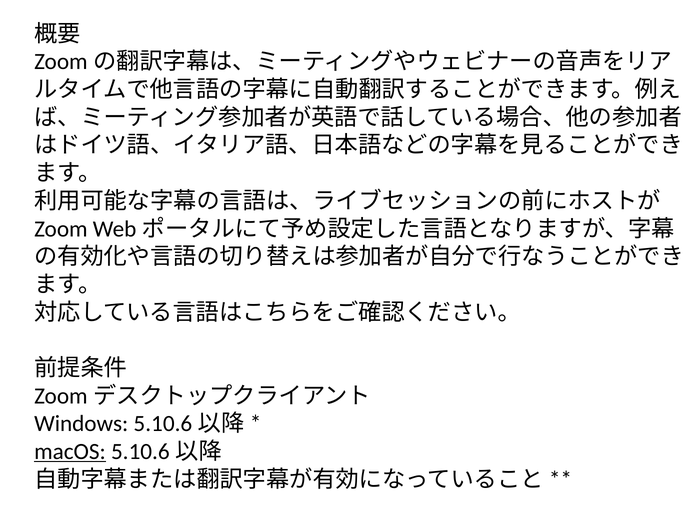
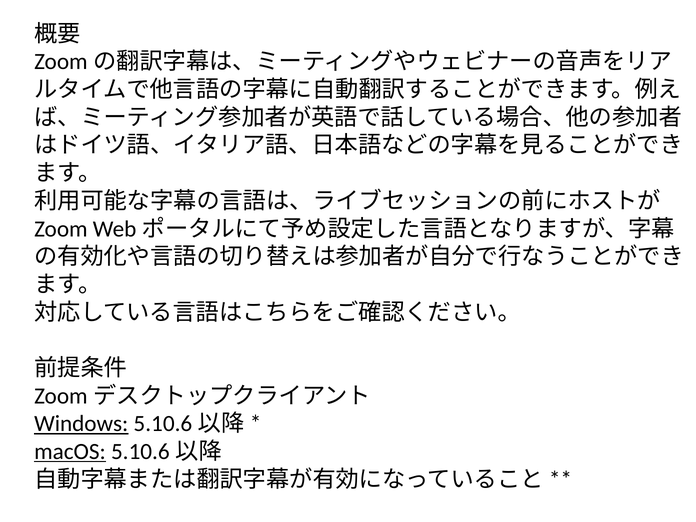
Windows underline: none -> present (81, 424)
